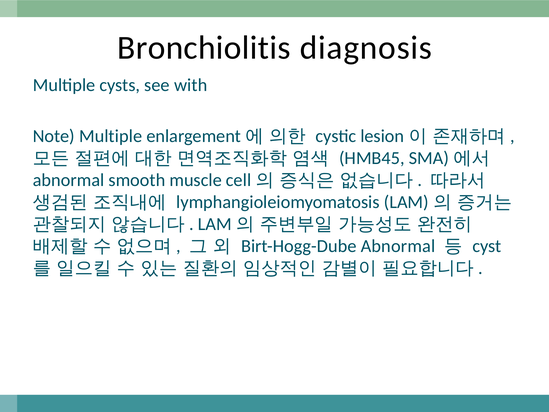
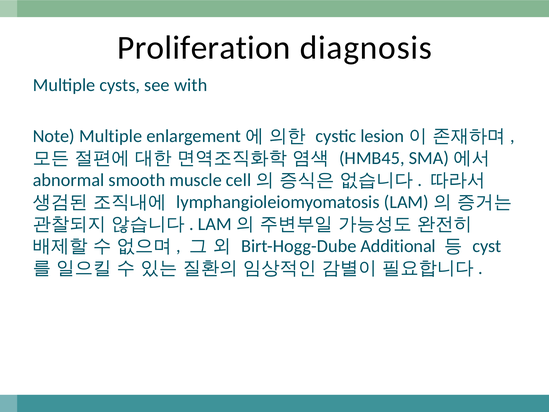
Bronchiolitis: Bronchiolitis -> Proliferation (204, 48)
Birt-Hogg-Dube Abnormal: Abnormal -> Additional (398, 246)
